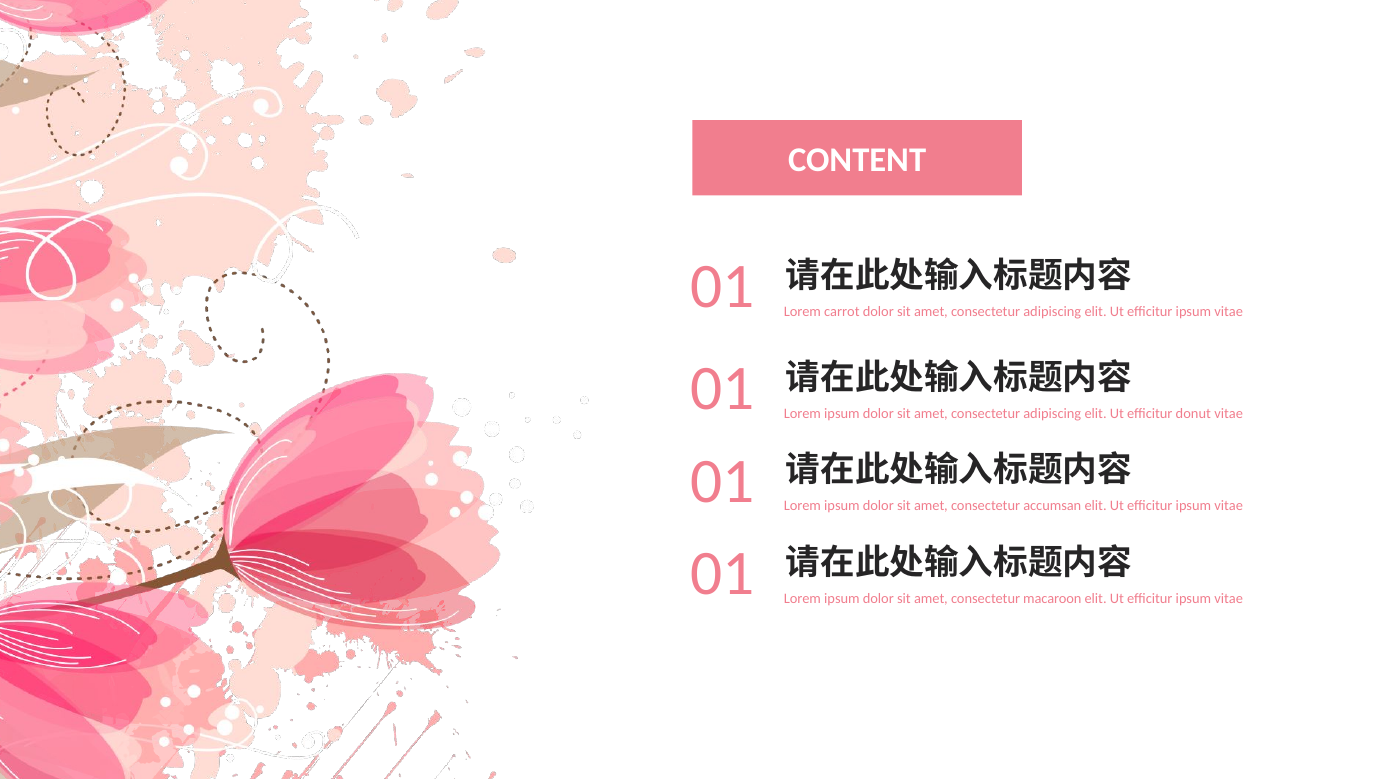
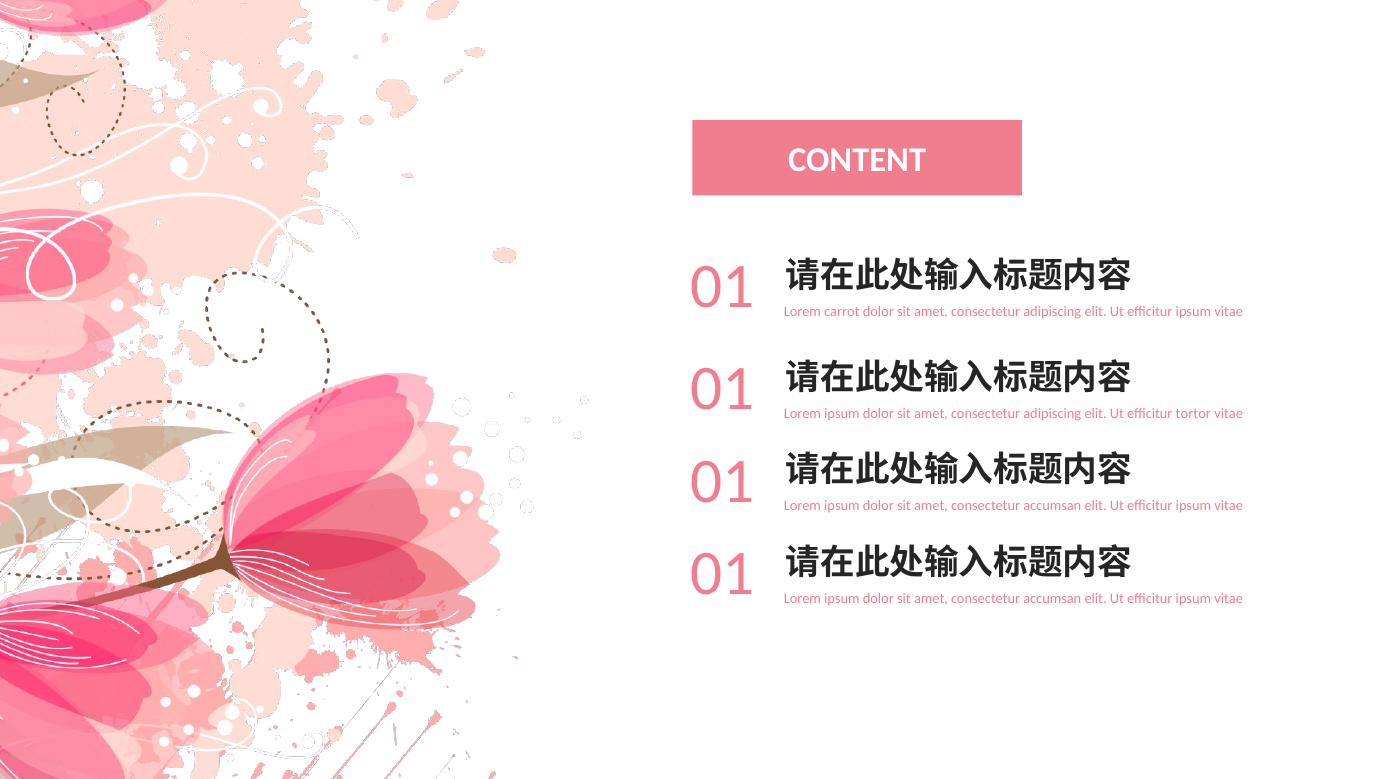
donut: donut -> tortor (1193, 414)
macaroon: macaroon -> accumsan (1052, 599)
